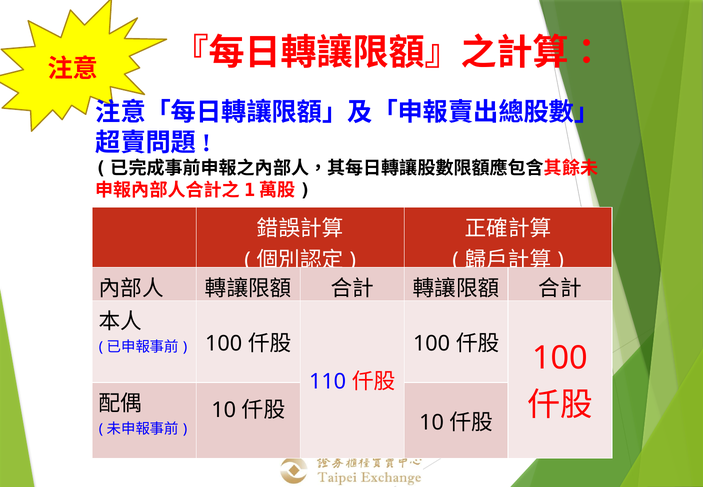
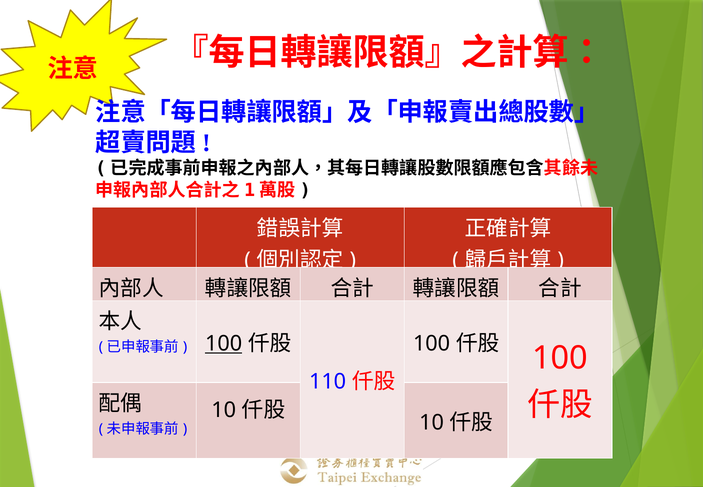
100 underline: none -> present (224, 344)
